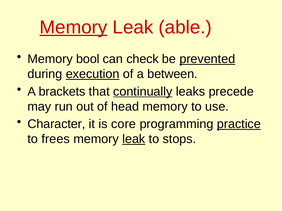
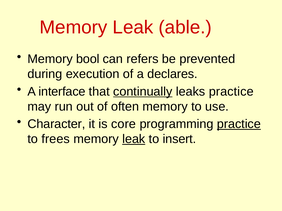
Memory underline: present -> none (73, 27)
check: check -> refers (142, 59)
prevented underline: present -> none (207, 59)
execution underline: present -> none (93, 74)
between: between -> declares (172, 74)
brackets: brackets -> interface (62, 92)
leaks precede: precede -> practice (231, 92)
head: head -> often (125, 107)
stops: stops -> insert (179, 139)
